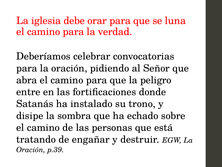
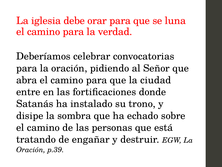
peligro: peligro -> ciudad (156, 80)
